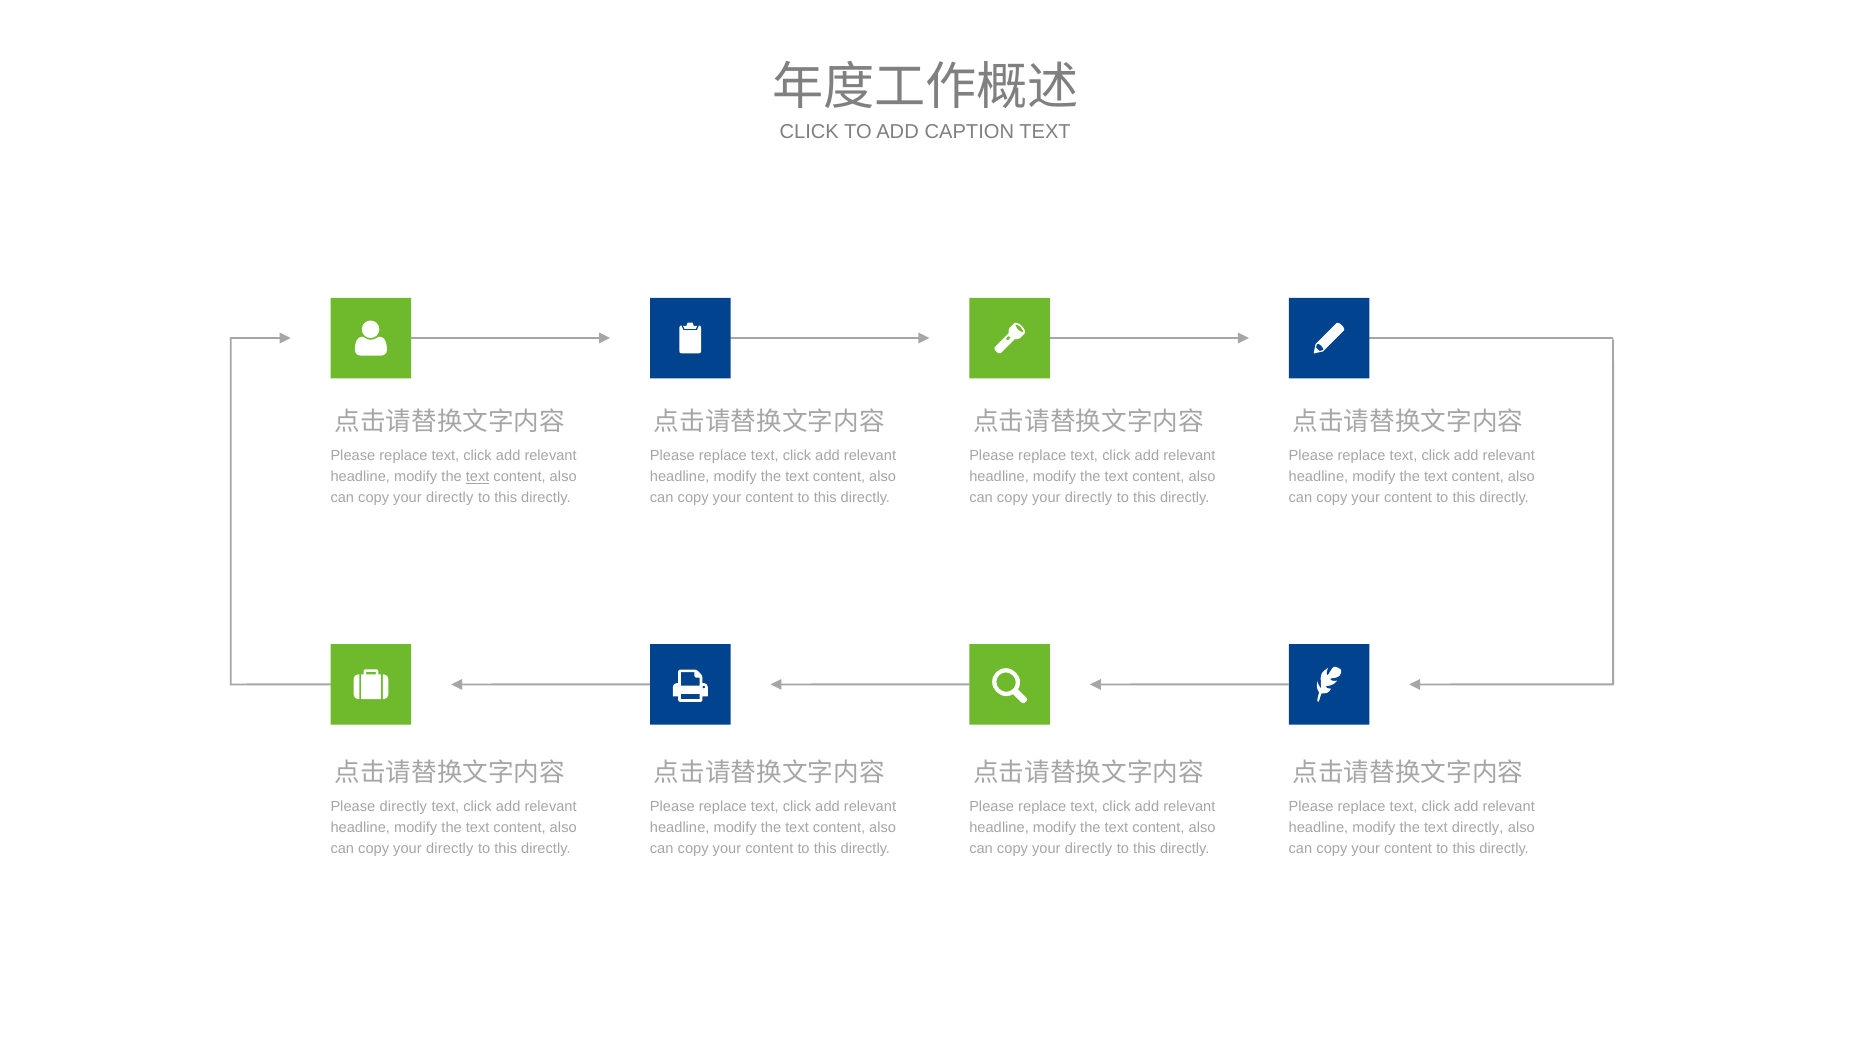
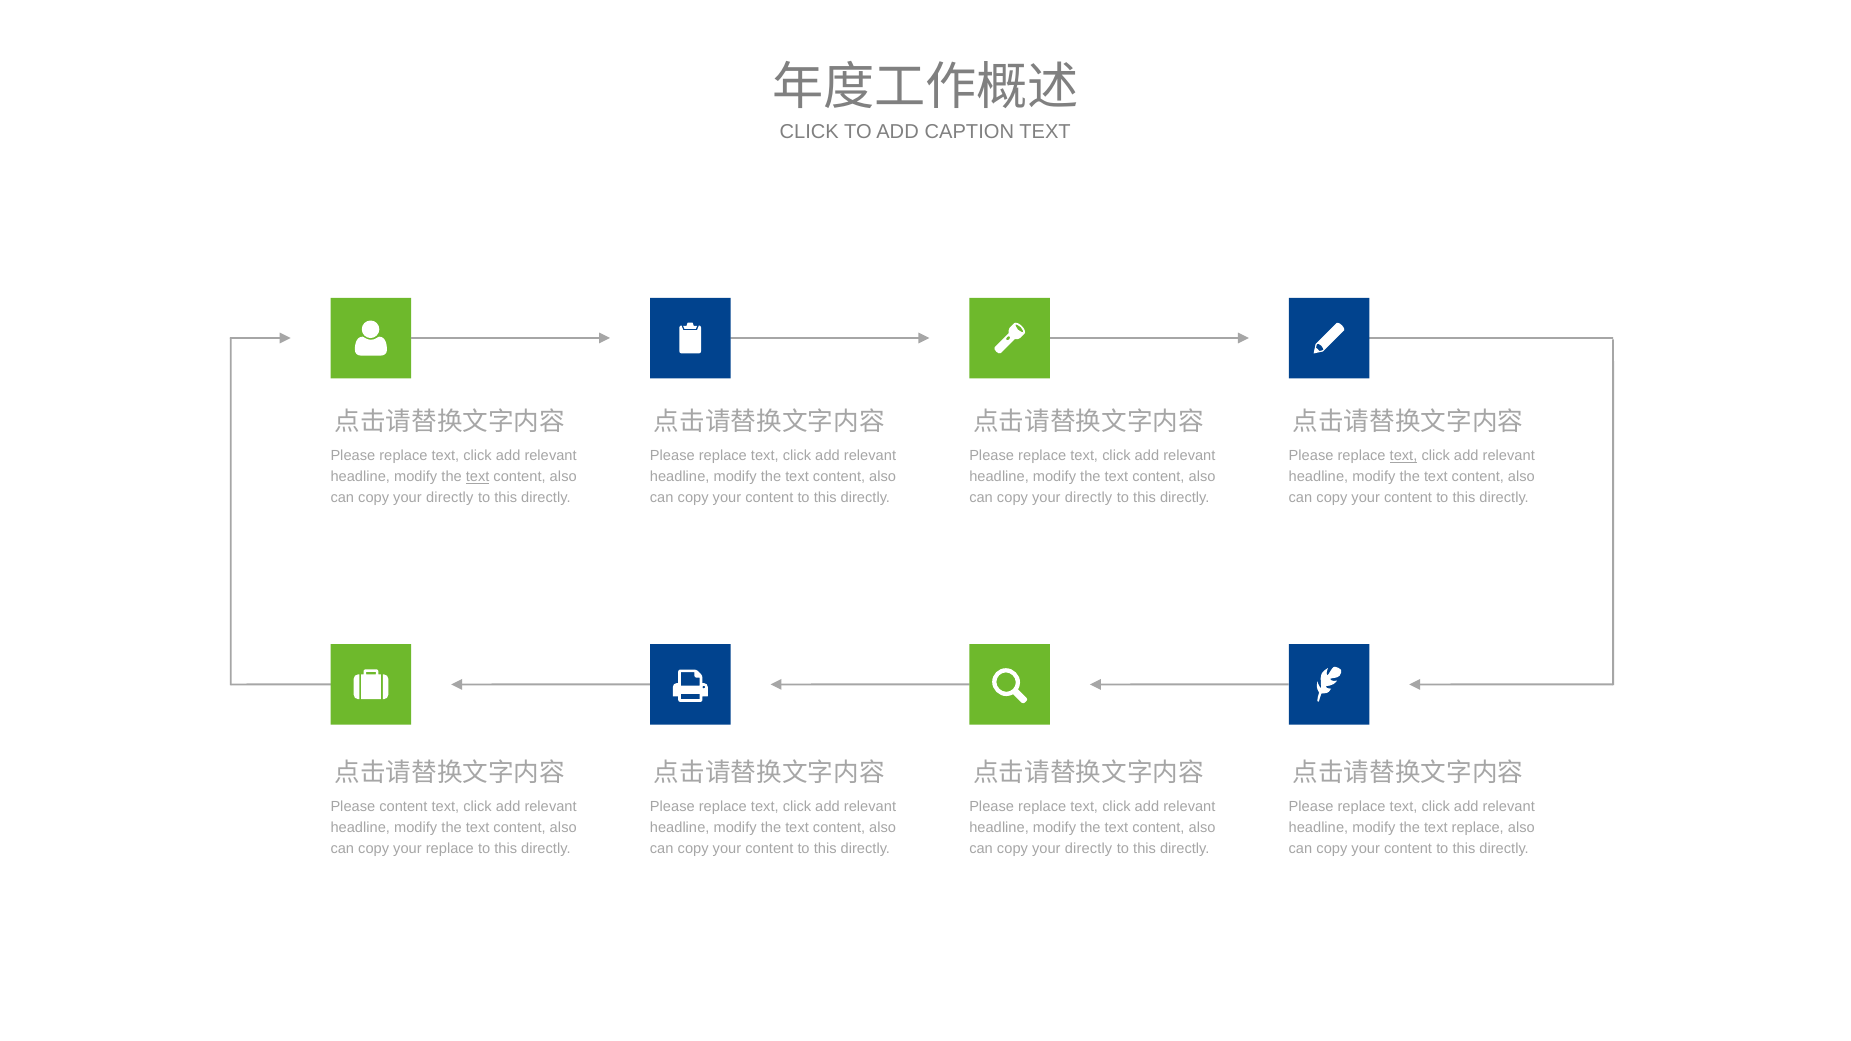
text underline: none -> present (1404, 456)
Please directly: directly -> content (403, 807)
text directly: directly -> replace (1478, 828)
directly: directly -> replace (450, 849)
